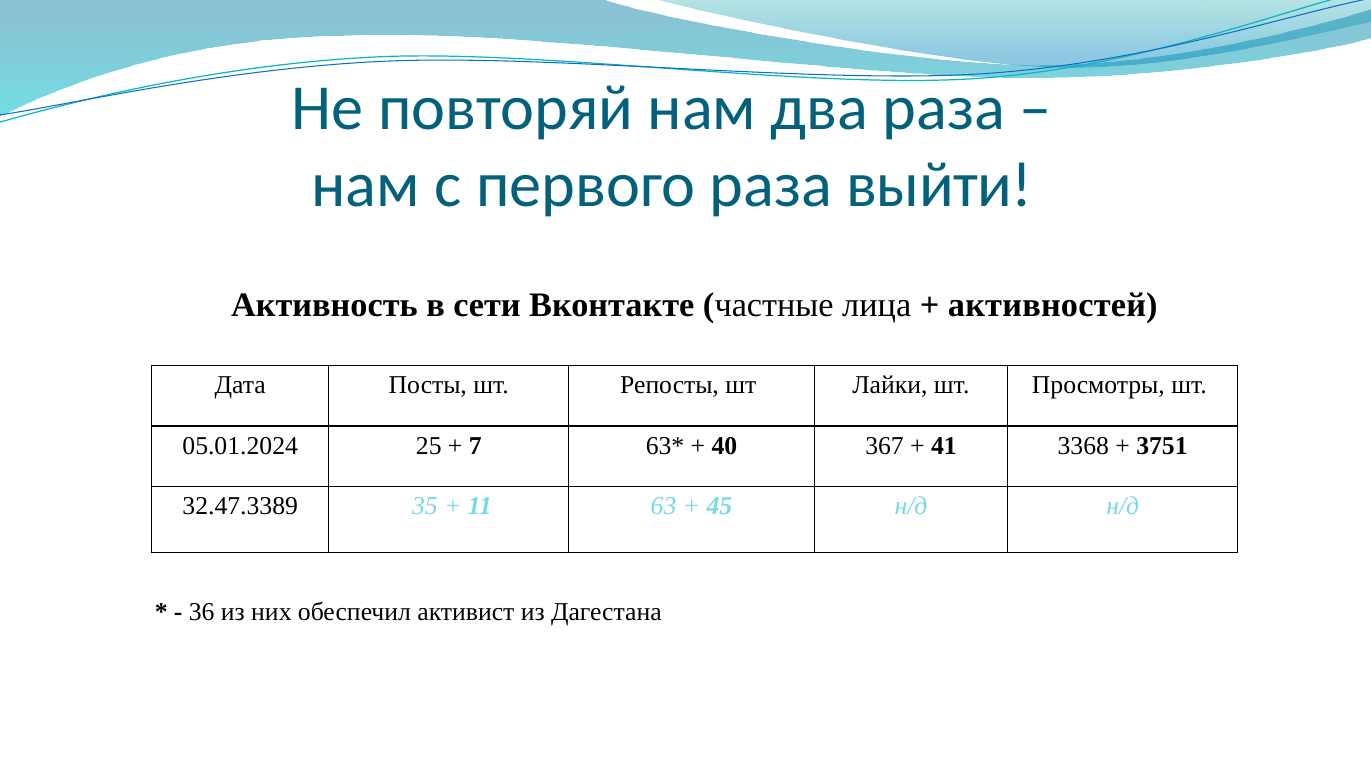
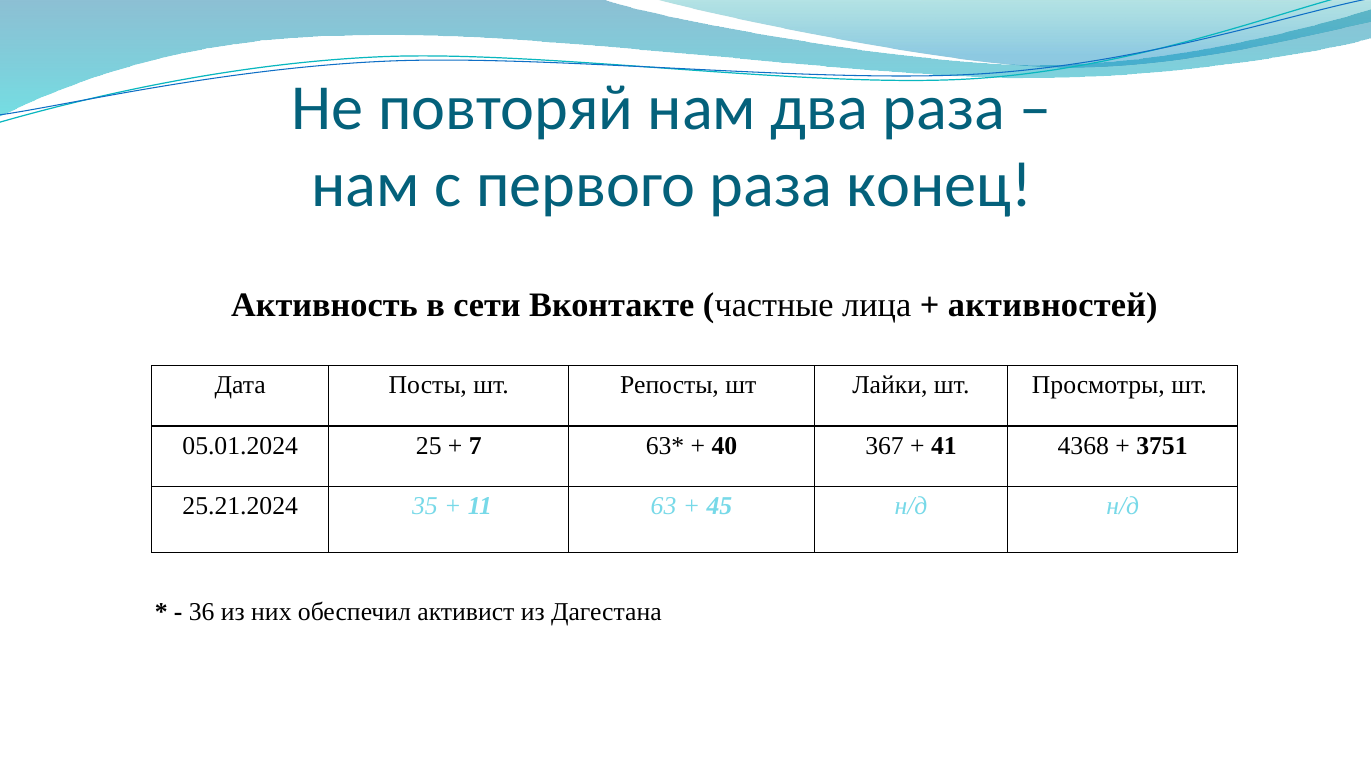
выйти: выйти -> конец (939, 185)
3368: 3368 -> 4368 (1083, 446)
32.47.3389: 32.47.3389 -> 25.21.2024 (240, 506)
